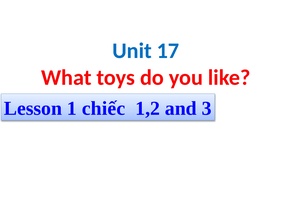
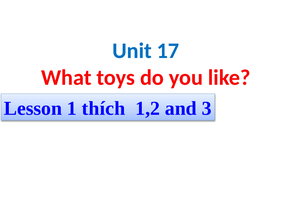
chiếc: chiếc -> thích (104, 108)
